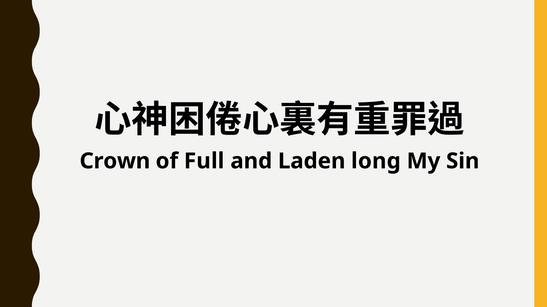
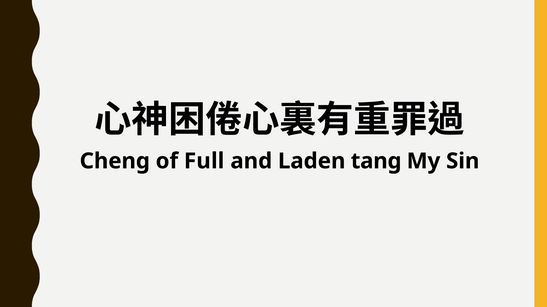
Crown: Crown -> Cheng (115, 161)
long: long -> tang (376, 161)
